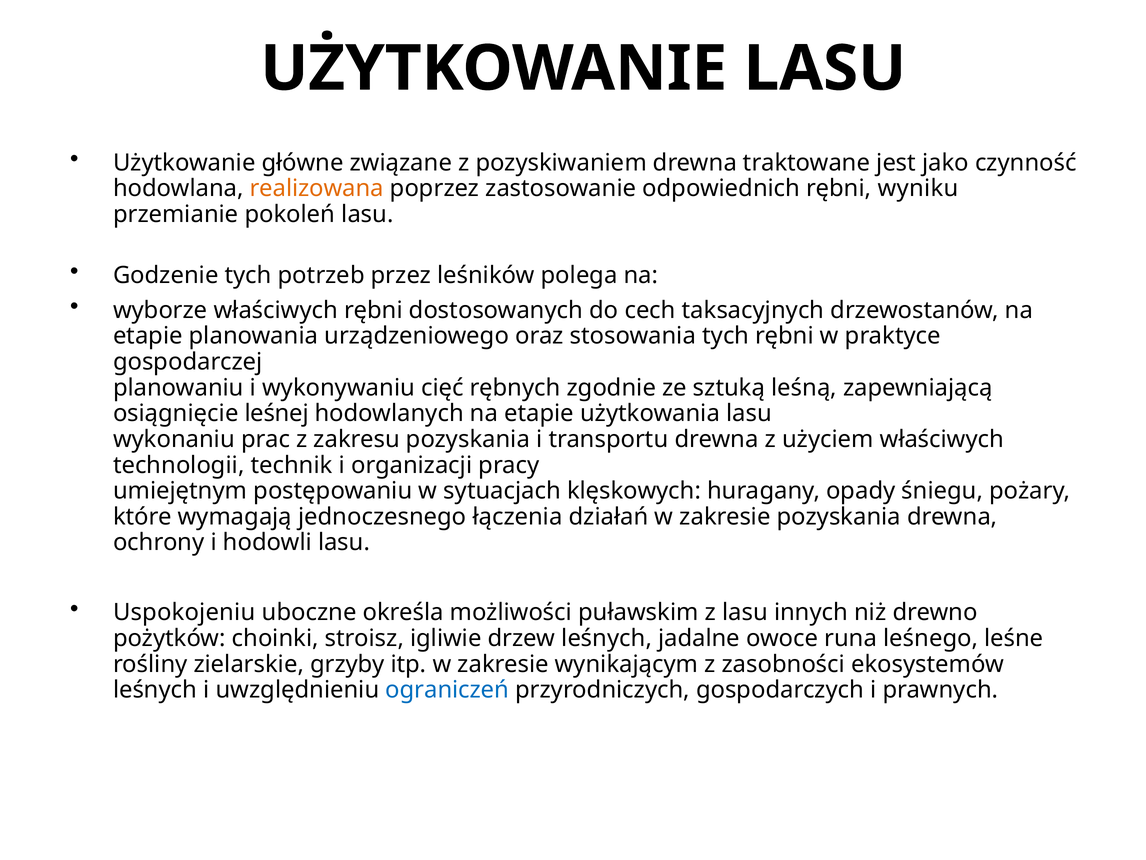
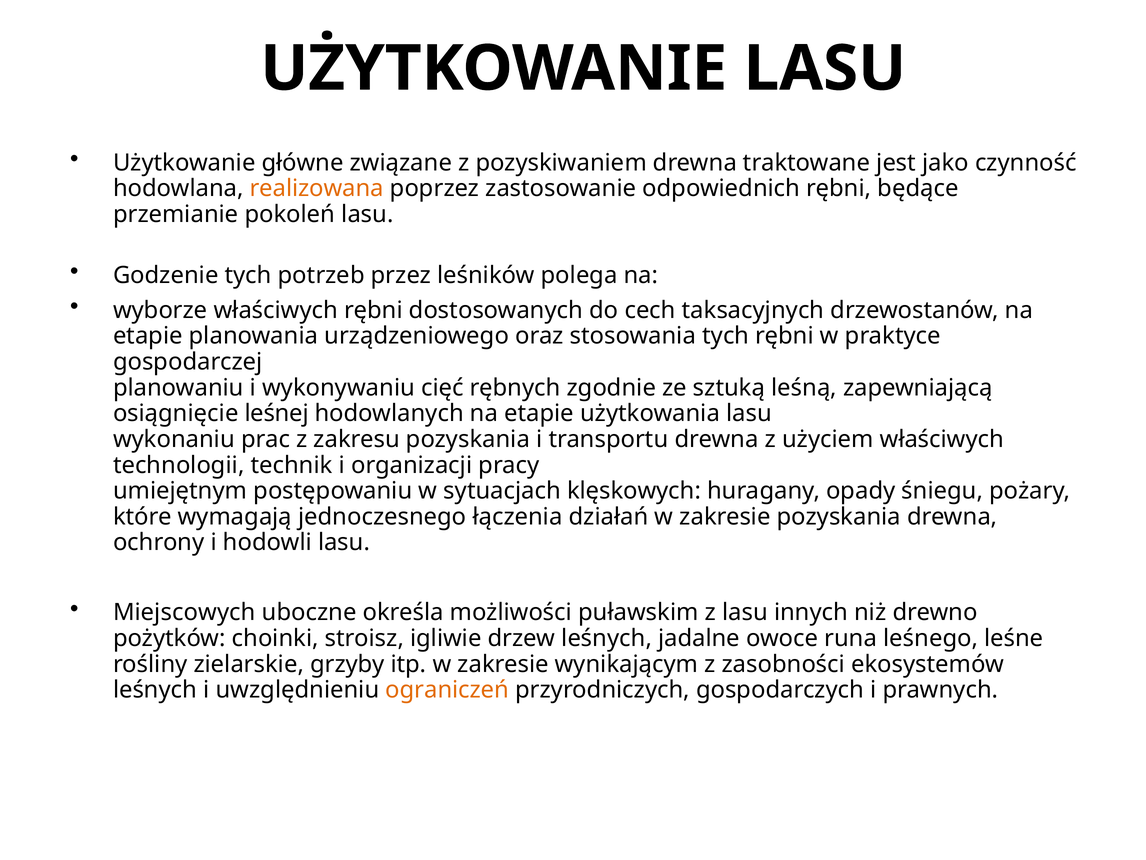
wyniku: wyniku -> będące (918, 188)
Uspokojeniu: Uspokojeniu -> Miejscowych (184, 612)
ograniczeń colour: blue -> orange (447, 690)
